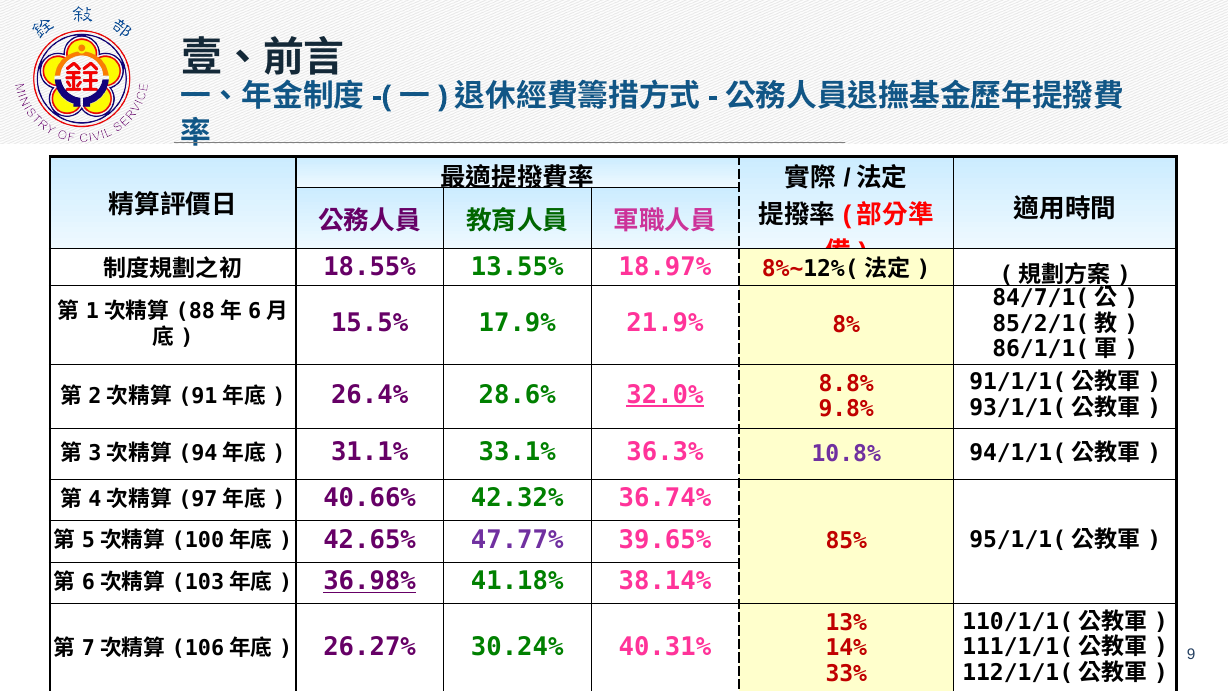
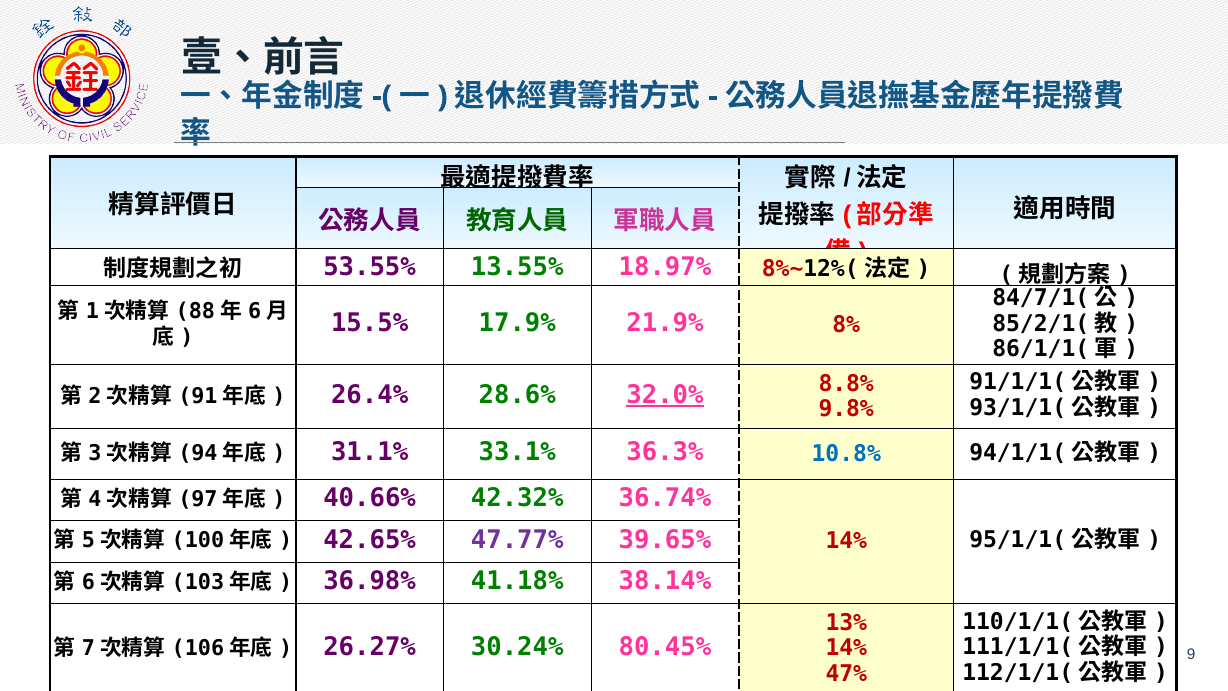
18.55%: 18.55% -> 53.55% (370, 267)
10.8% colour: purple -> blue (846, 454)
85%: 85% -> 14% (846, 541)
36.98% underline: present -> none (370, 581)
40.31%: 40.31% -> 80.45% (665, 647)
33%: 33% -> 47% (846, 674)
